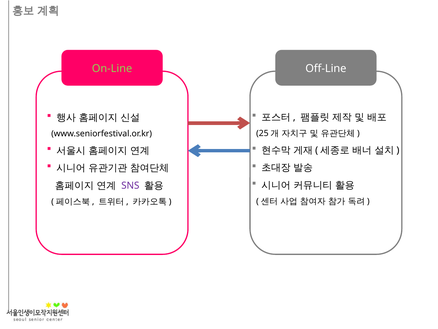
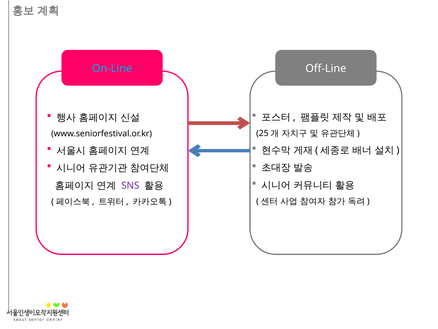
On-Line colour: light green -> light blue (112, 68)
